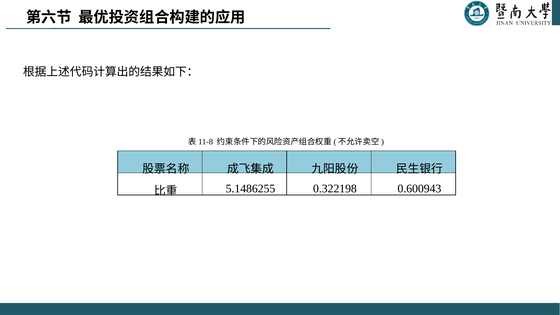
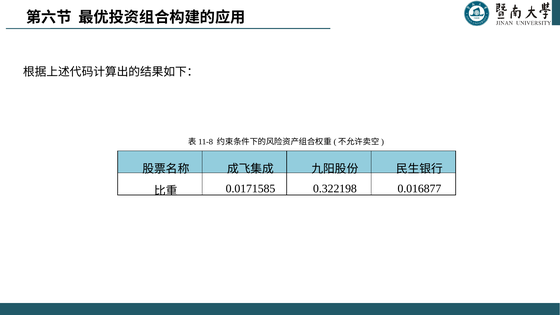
5.1486255: 5.1486255 -> 0.0171585 (250, 189)
0.600943: 0.600943 -> 0.016877 (419, 189)
